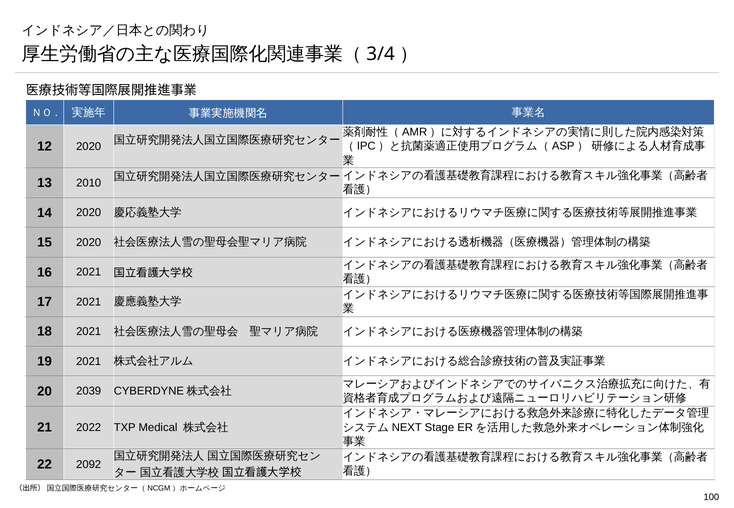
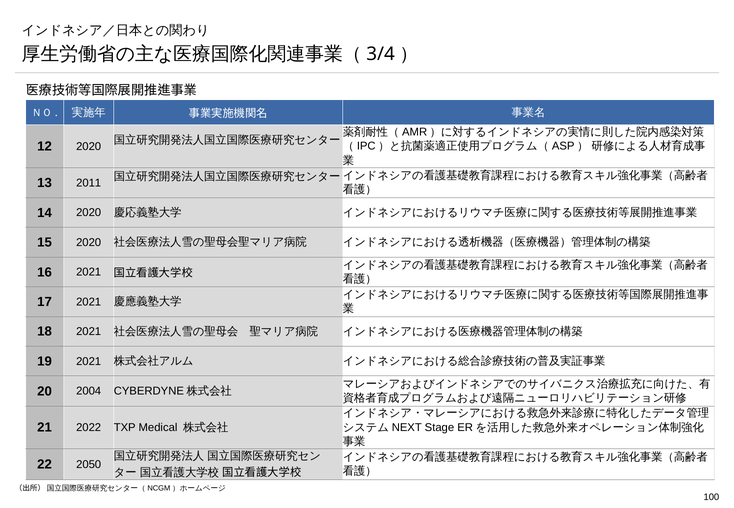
2010: 2010 -> 2011 (89, 183)
2039: 2039 -> 2004 (89, 391)
2092: 2092 -> 2050 (89, 464)
